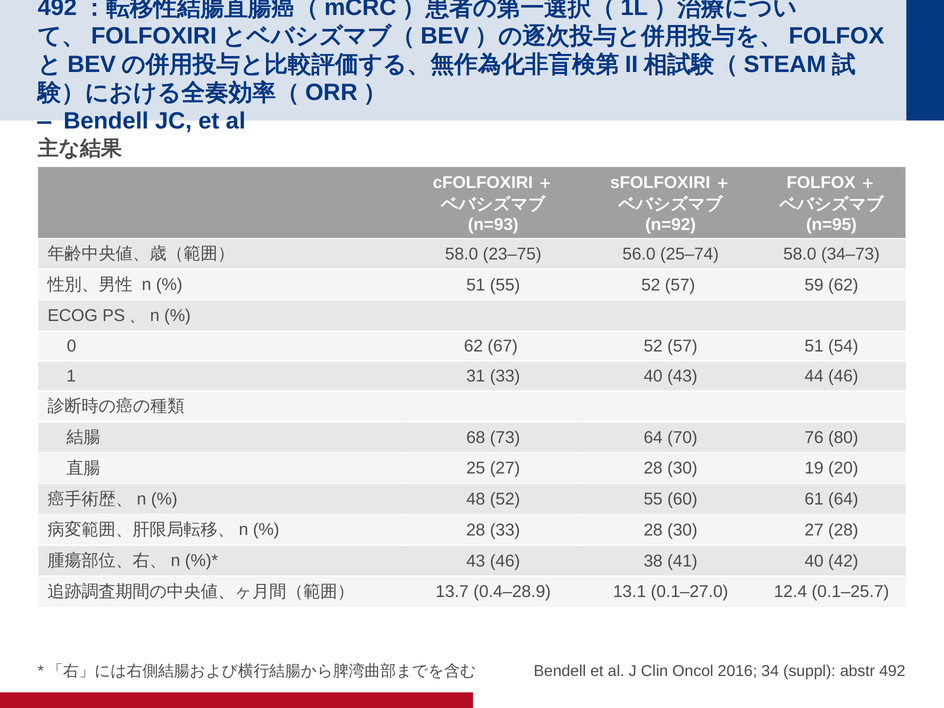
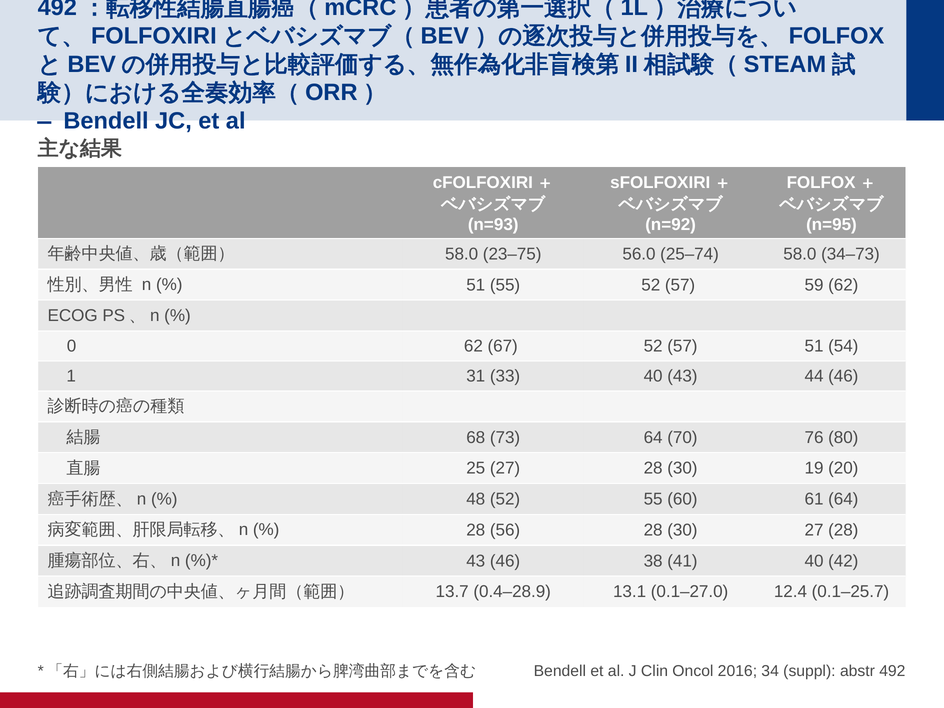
28 33: 33 -> 56 (505, 530)
